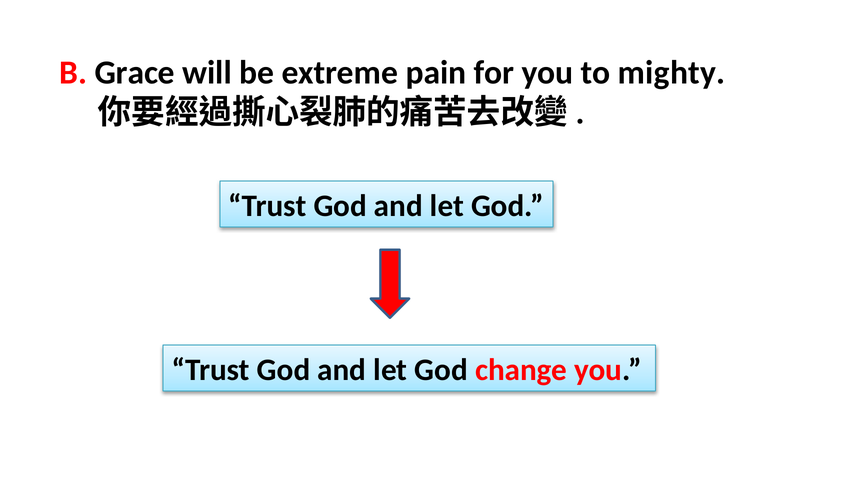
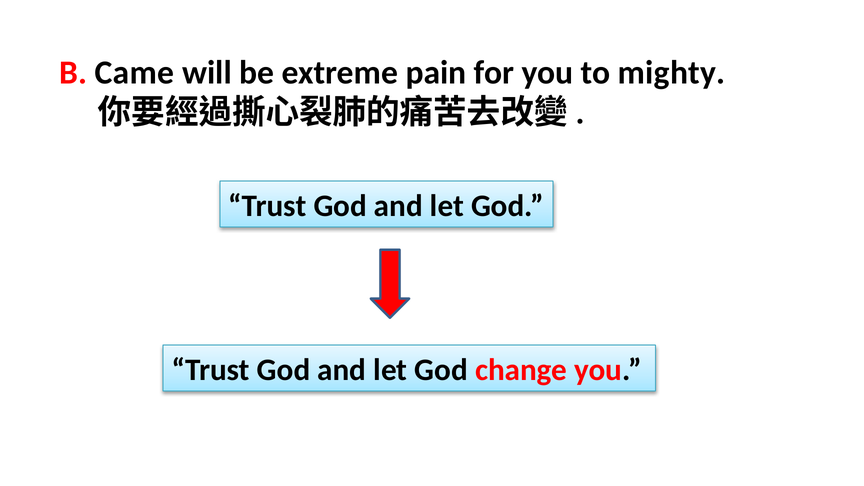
Grace: Grace -> Came (134, 72)
